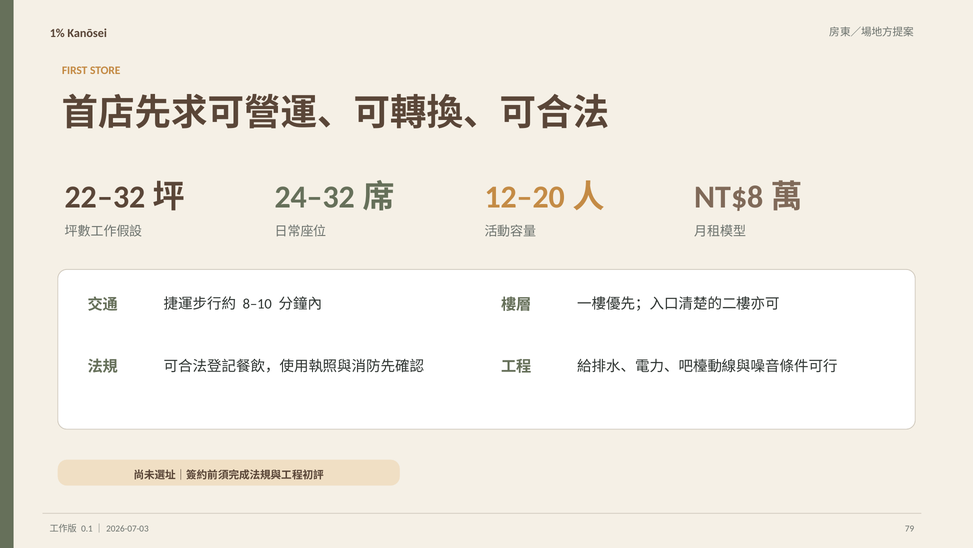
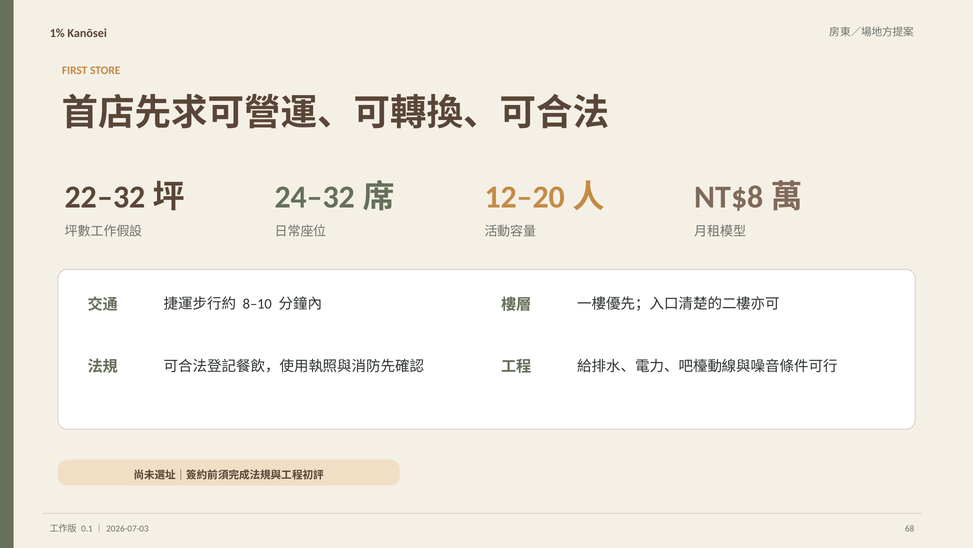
79: 79 -> 68 (910, 528)
